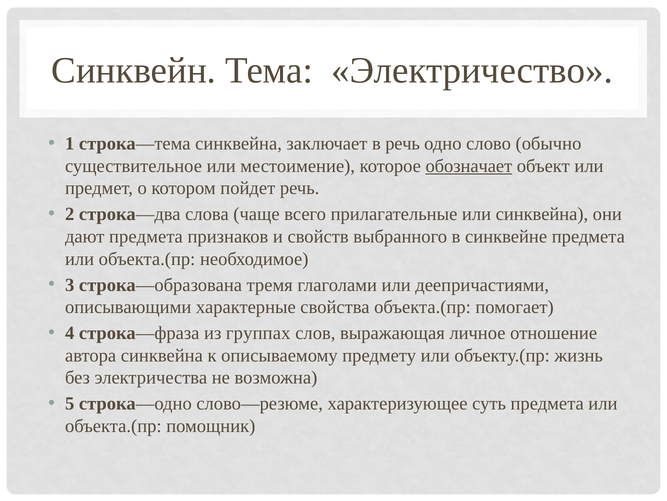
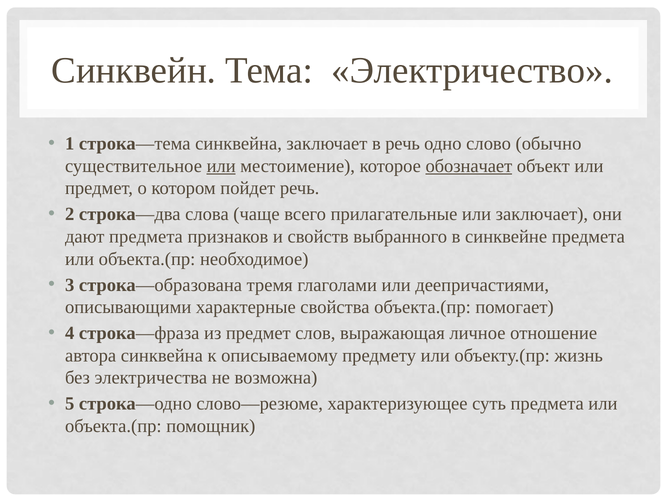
или underline: none -> present (221, 166)
или синквейна: синквейна -> заключает (542, 214)
из группах: группах -> предмет (258, 333)
